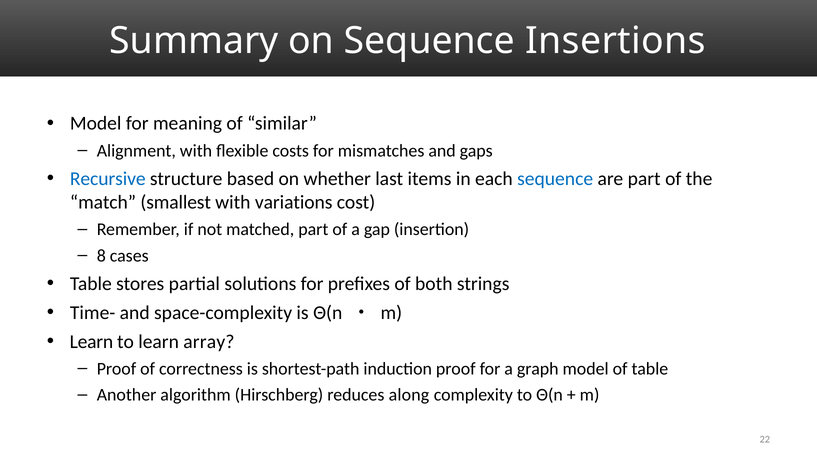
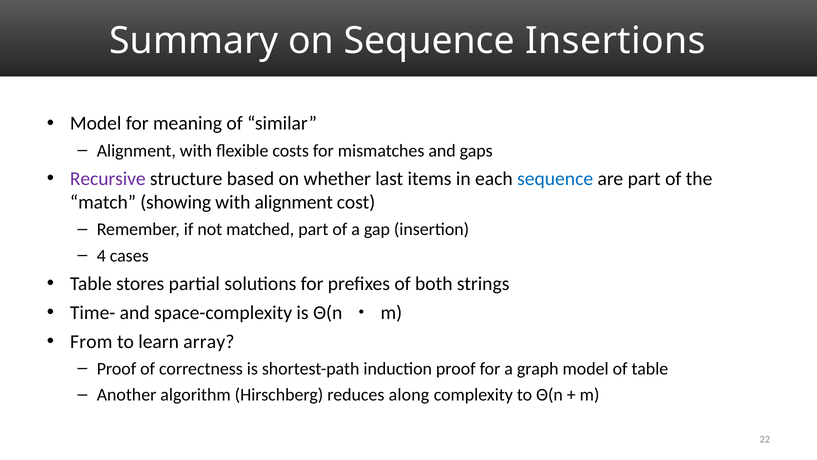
Recursive colour: blue -> purple (108, 179)
smallest: smallest -> showing (176, 202)
with variations: variations -> alignment (294, 202)
8: 8 -> 4 (101, 255)
Learn: Learn -> From (91, 341)
